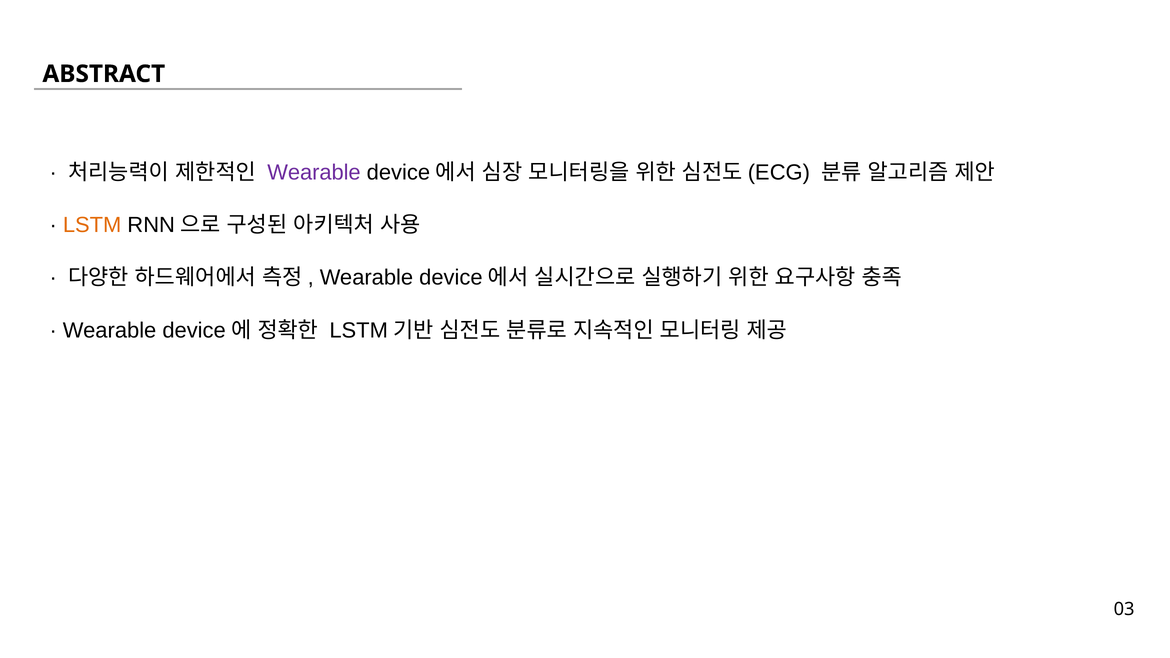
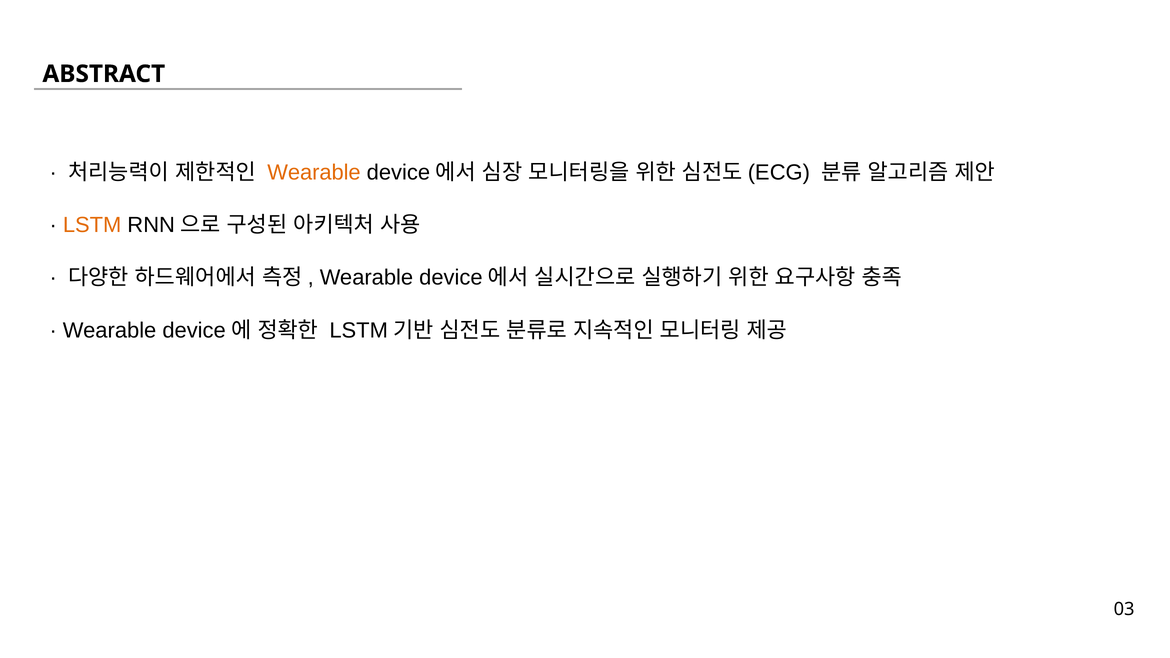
Wearable colour: purple -> orange (314, 172)
